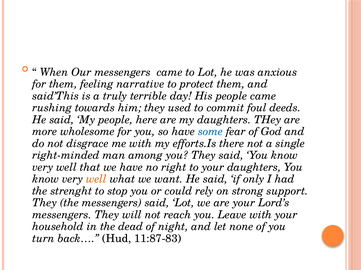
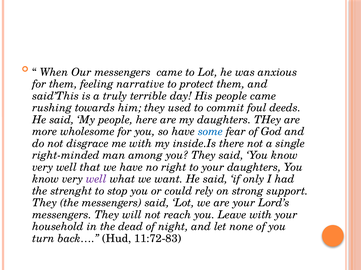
efforts.Is: efforts.Is -> inside.Is (195, 144)
well colour: orange -> purple (96, 180)
11:87-83: 11:87-83 -> 11:72-83 (158, 239)
